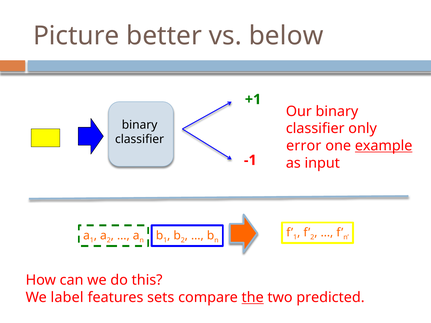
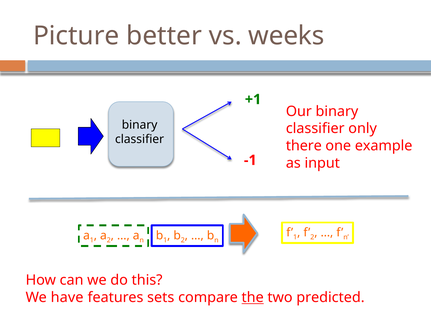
below: below -> weeks (286, 36)
error: error -> there (304, 146)
example underline: present -> none (384, 146)
label: label -> have (67, 298)
